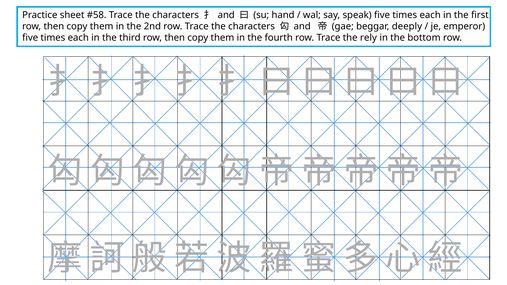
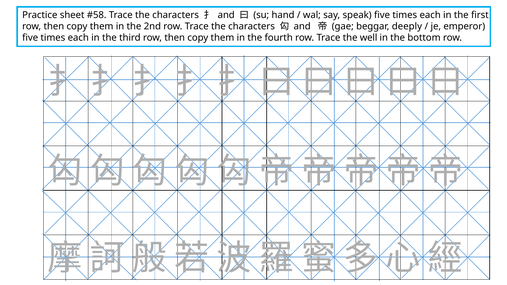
rely: rely -> well (369, 38)
